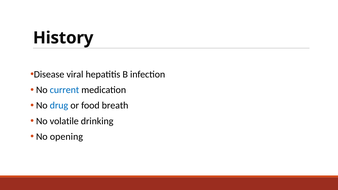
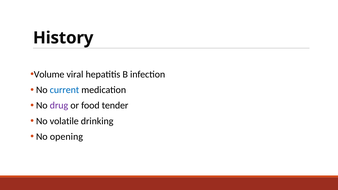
Disease: Disease -> Volume (49, 74)
drug colour: blue -> purple (59, 106)
breath: breath -> tender (115, 106)
